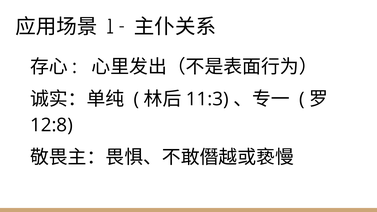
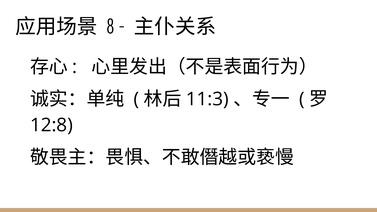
1: 1 -> 8 (110, 27)
